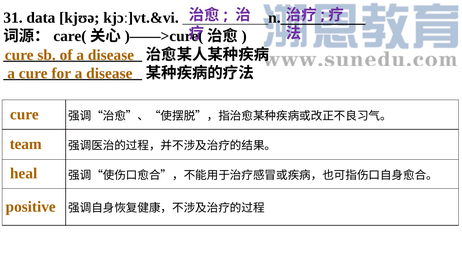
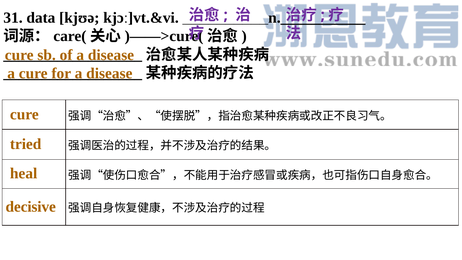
team: team -> tried (26, 144)
positive: positive -> decisive (31, 207)
